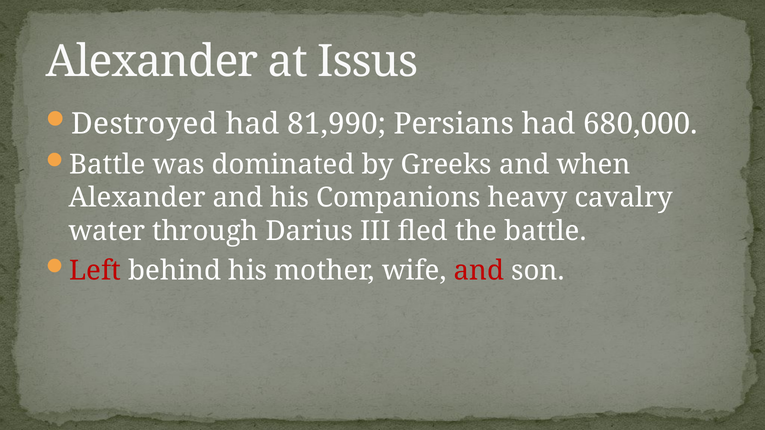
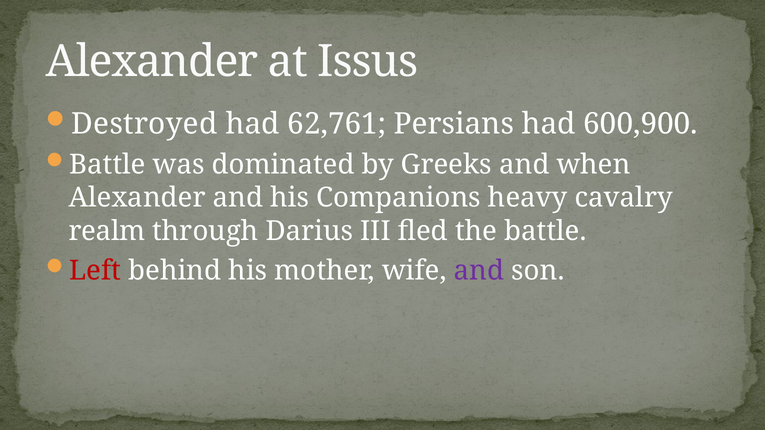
81,990: 81,990 -> 62,761 (337, 124)
680,000: 680,000 -> 600,900 (641, 124)
water: water -> realm (107, 231)
and colour: red -> purple (479, 271)
